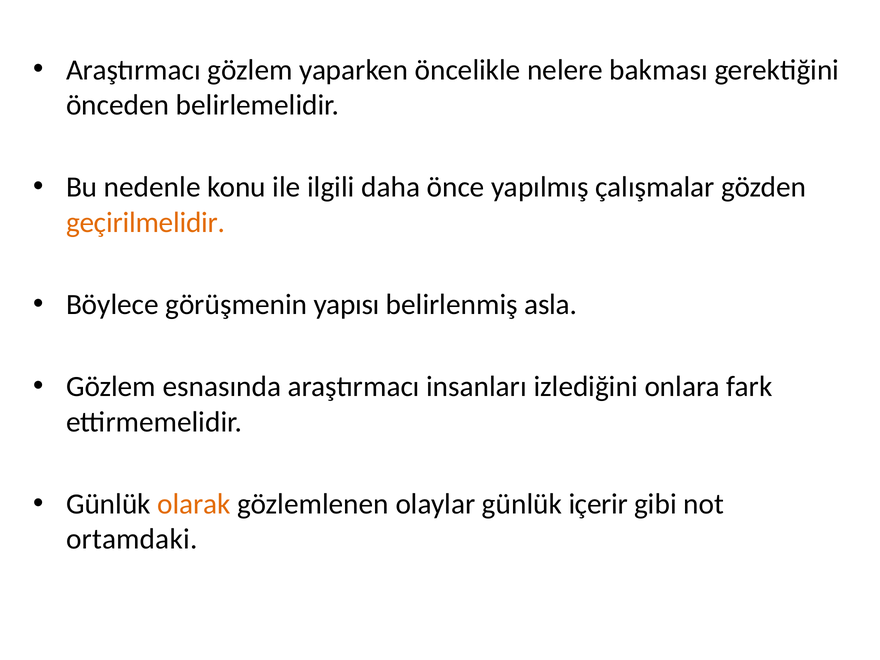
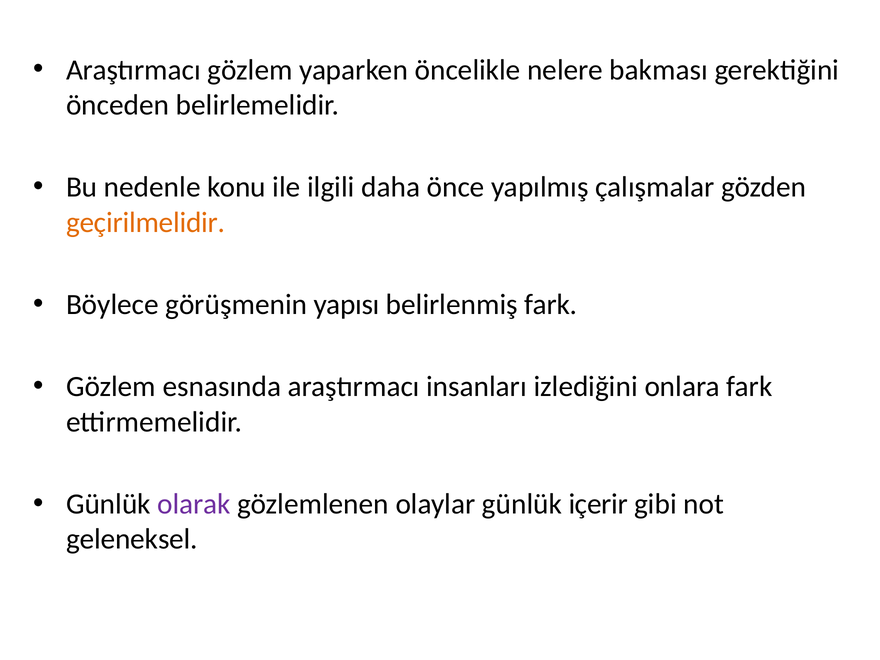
belirlenmiş asla: asla -> fark (551, 305)
olarak colour: orange -> purple (194, 504)
ortamdaki: ortamdaki -> geleneksel (132, 539)
